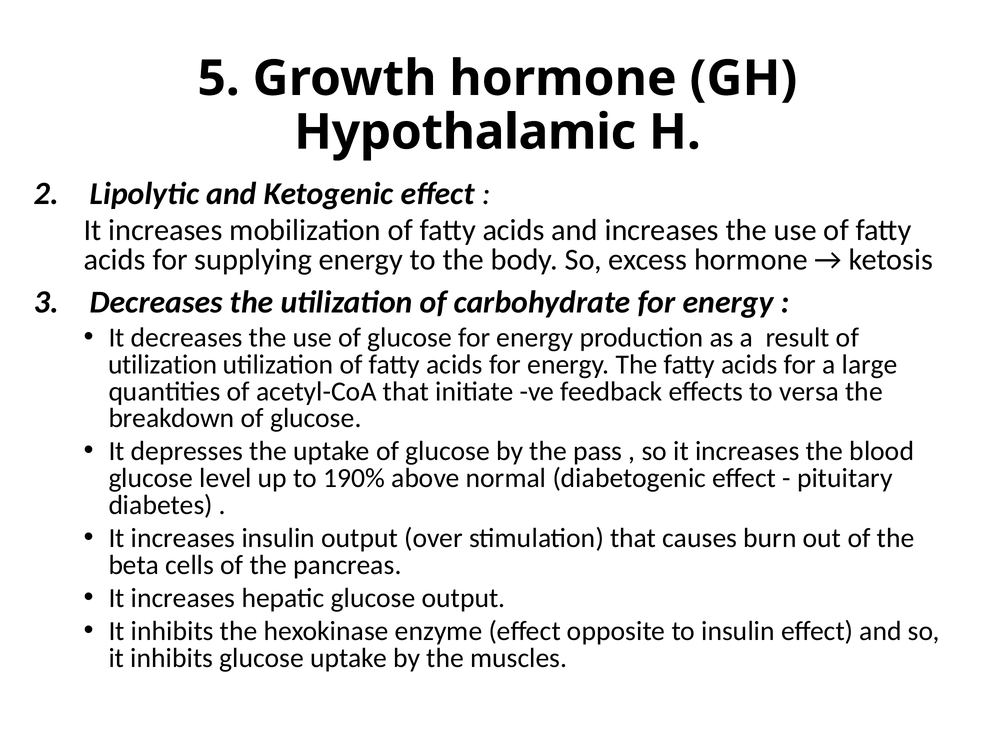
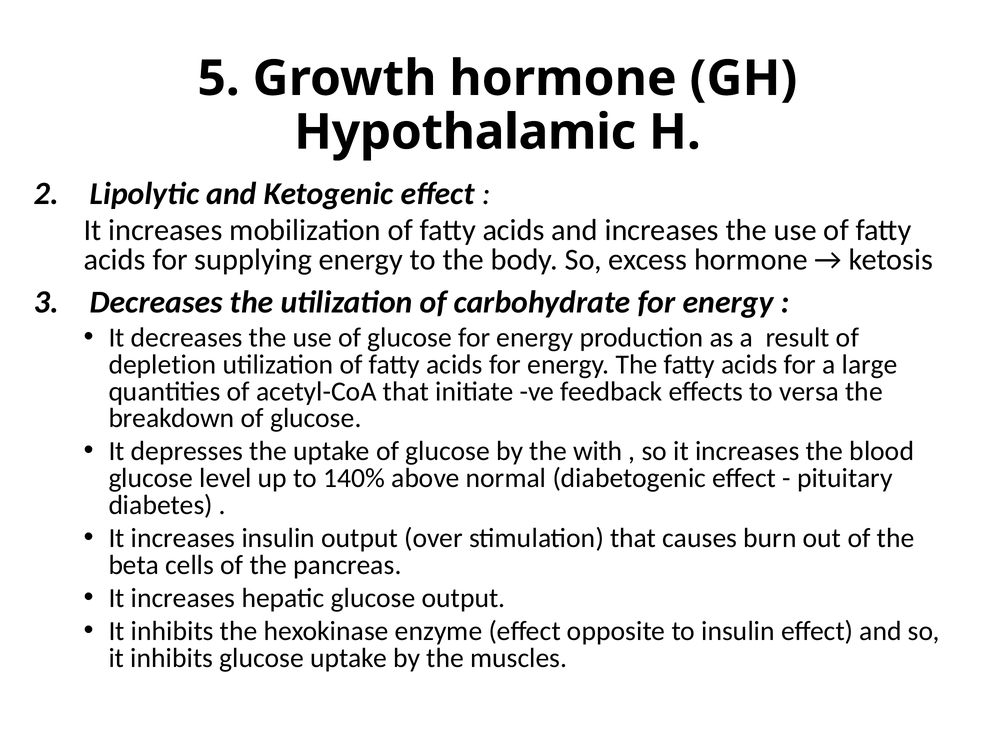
utilization: utilization -> depletion (162, 365)
pass: pass -> with (598, 451)
190%: 190% -> 140% (354, 478)
